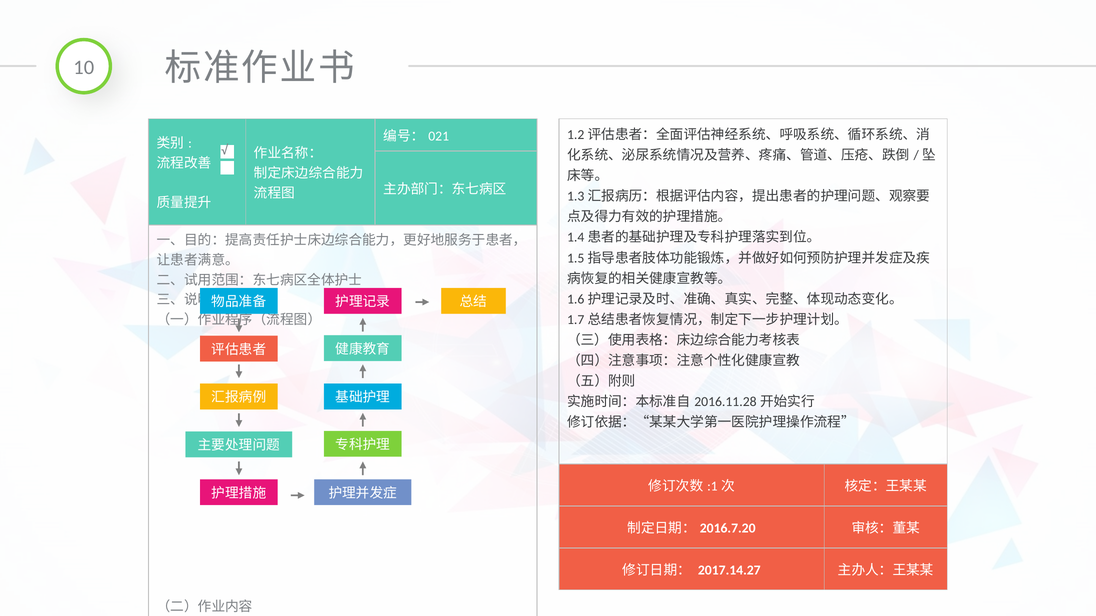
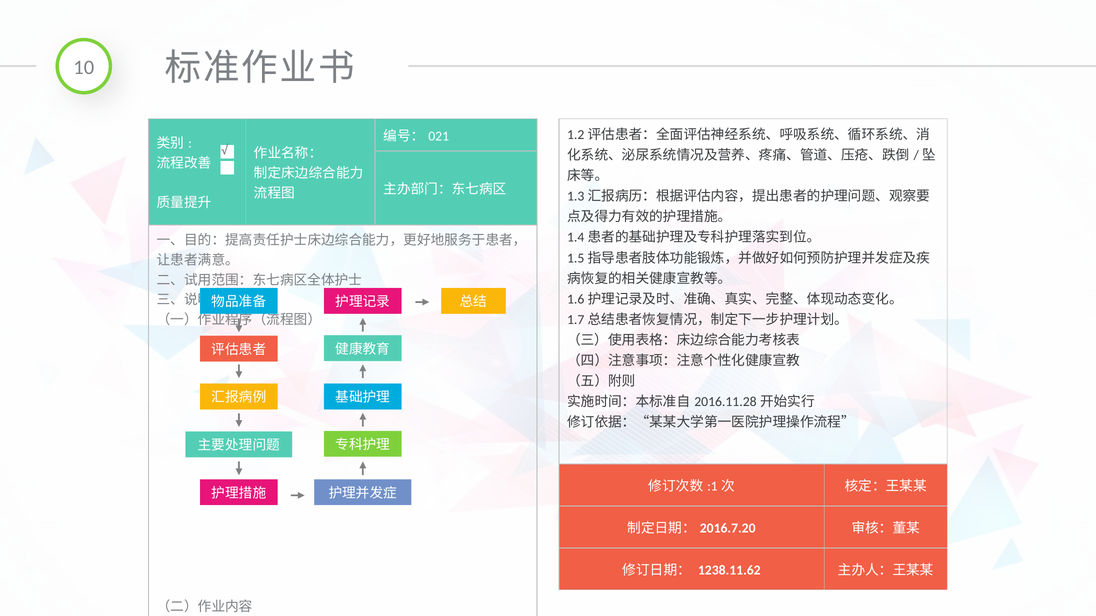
2017.14.27: 2017.14.27 -> 1238.11.62 (729, 571)
